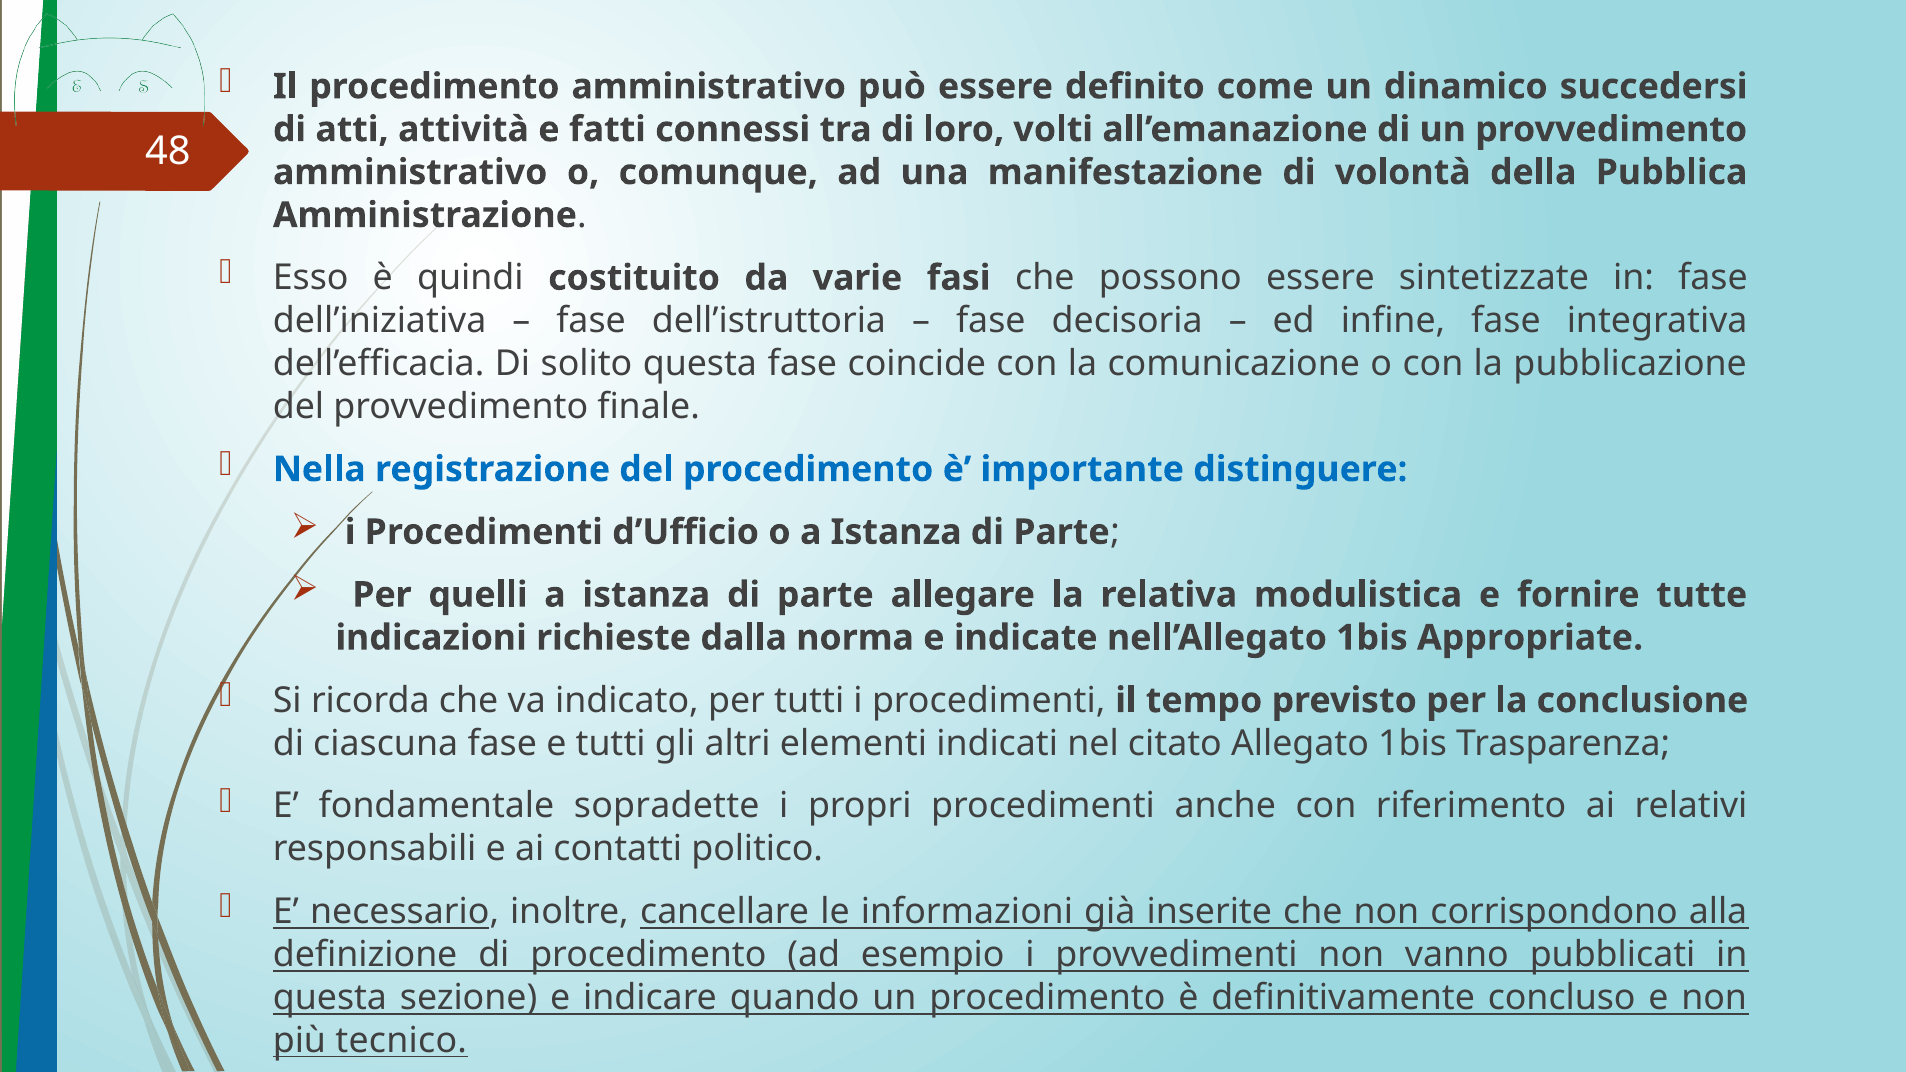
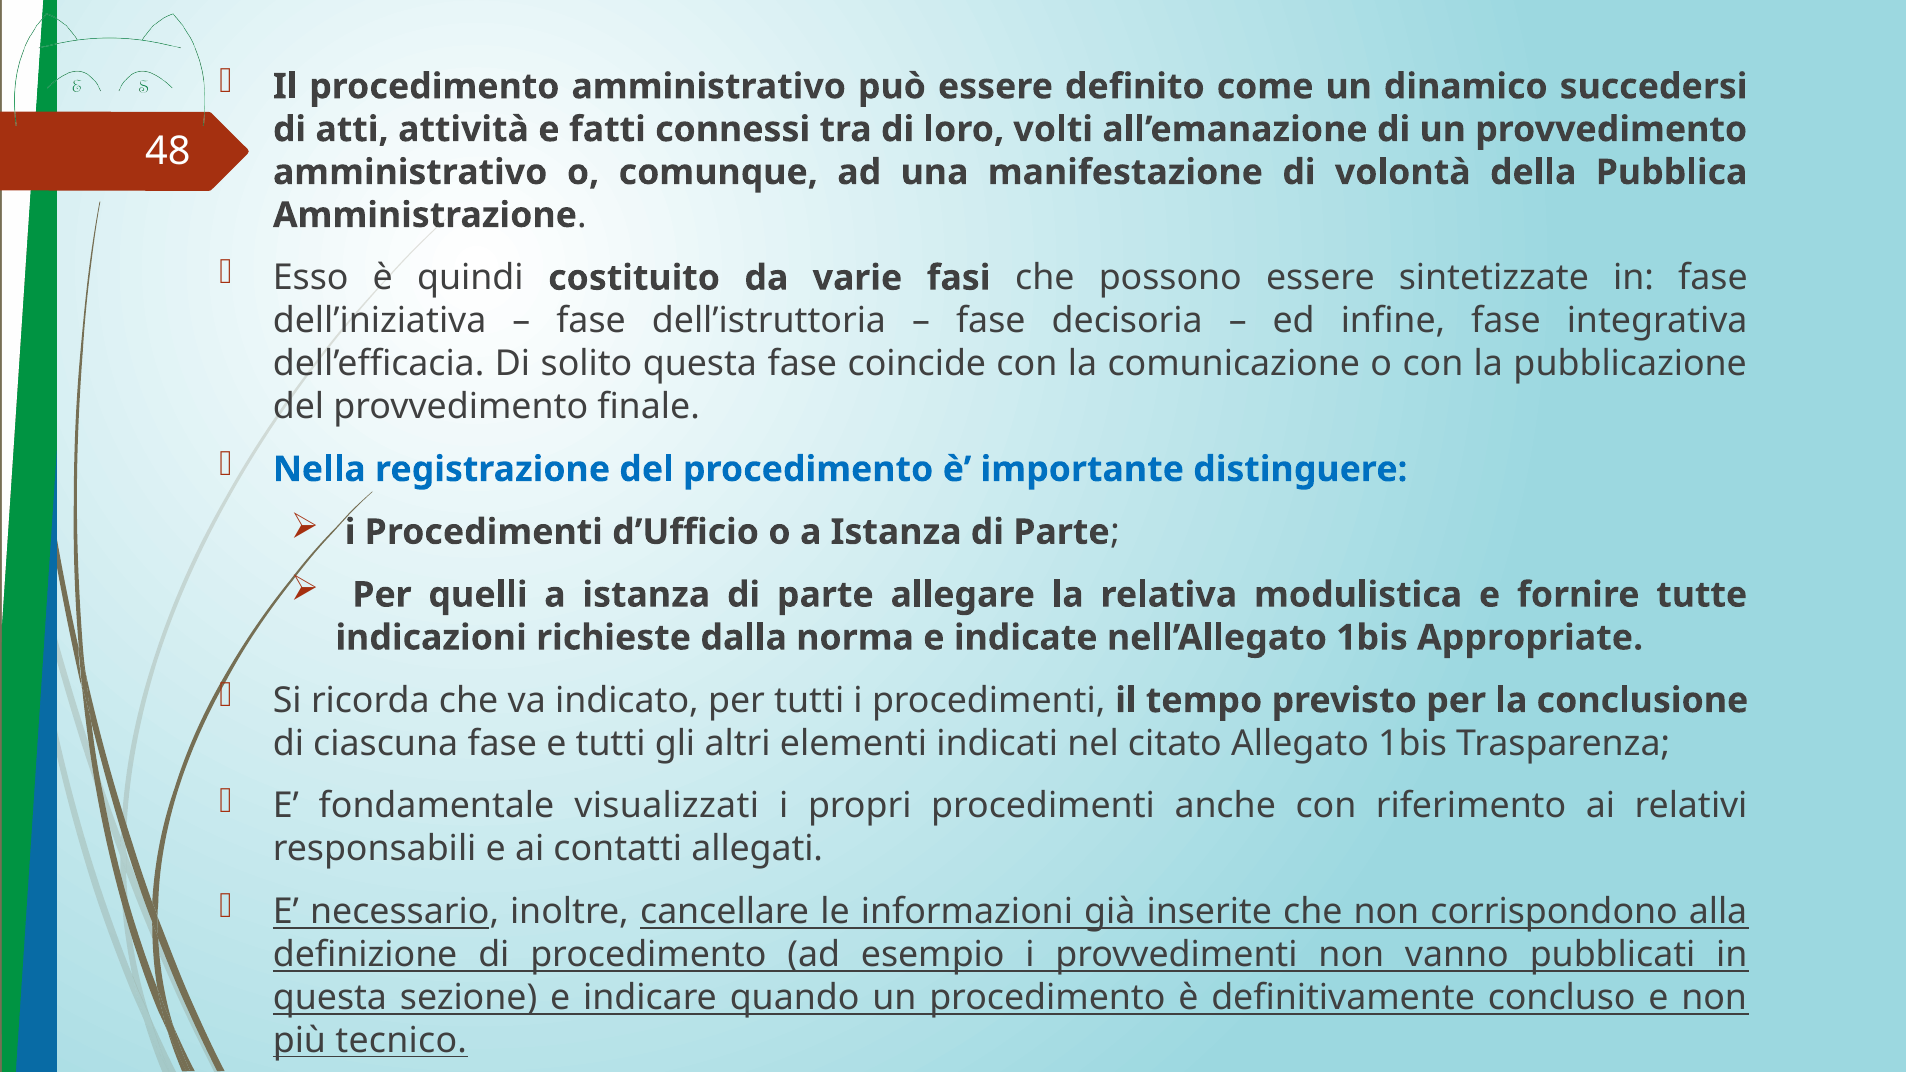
sopradette: sopradette -> visualizzati (667, 806)
politico: politico -> allegati (757, 849)
